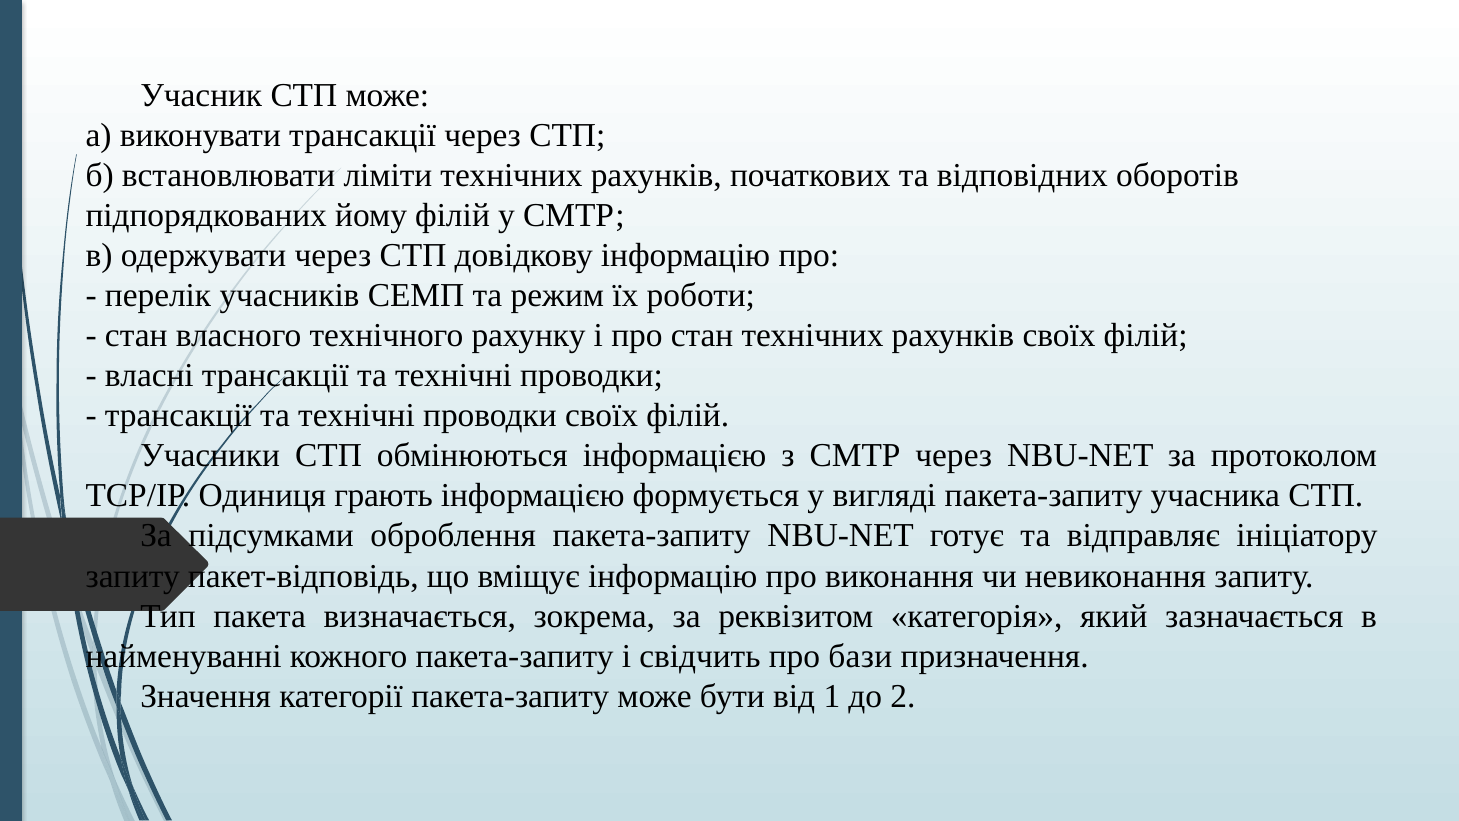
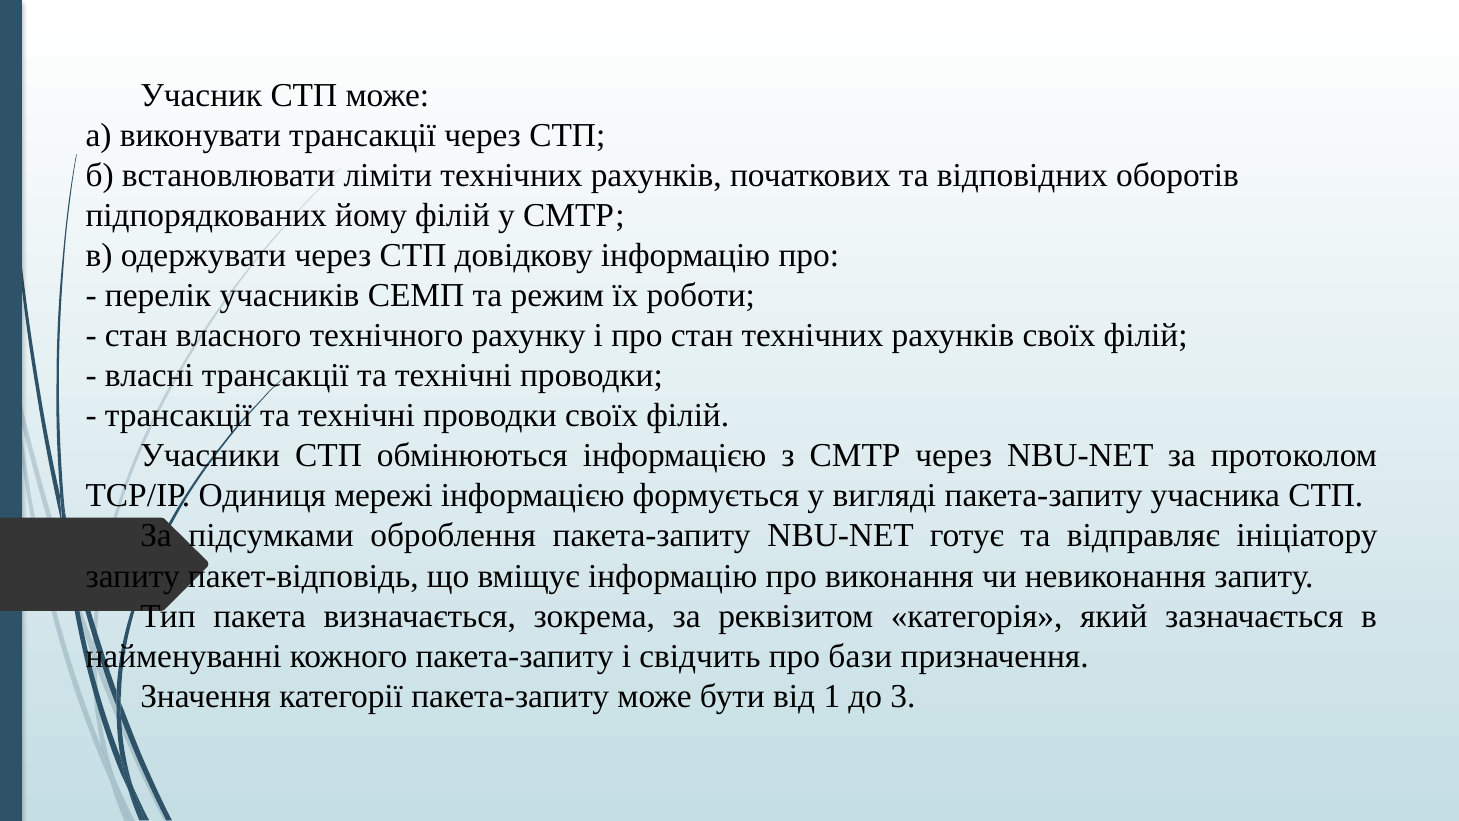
грають: грають -> мережі (384, 496)
2: 2 -> 3 (903, 696)
